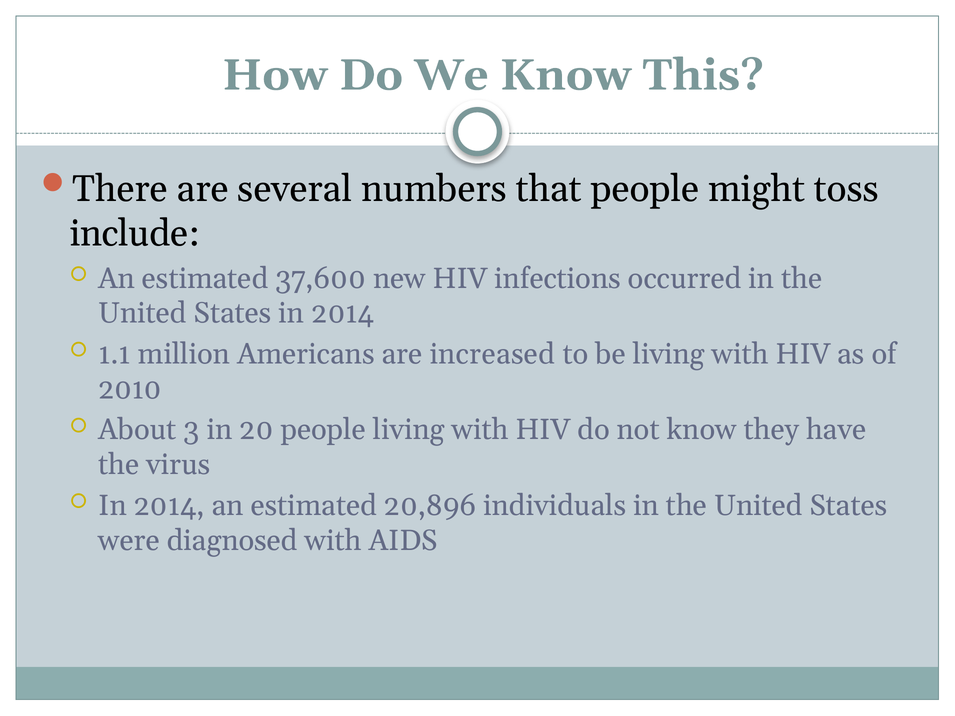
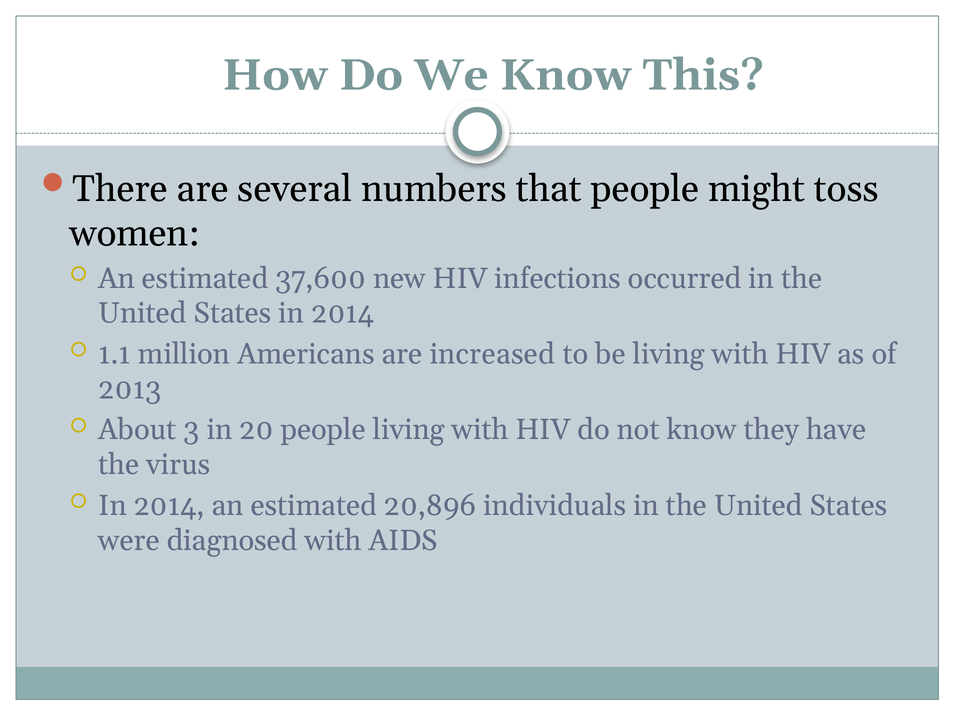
include: include -> women (135, 233)
2010: 2010 -> 2013 (130, 389)
